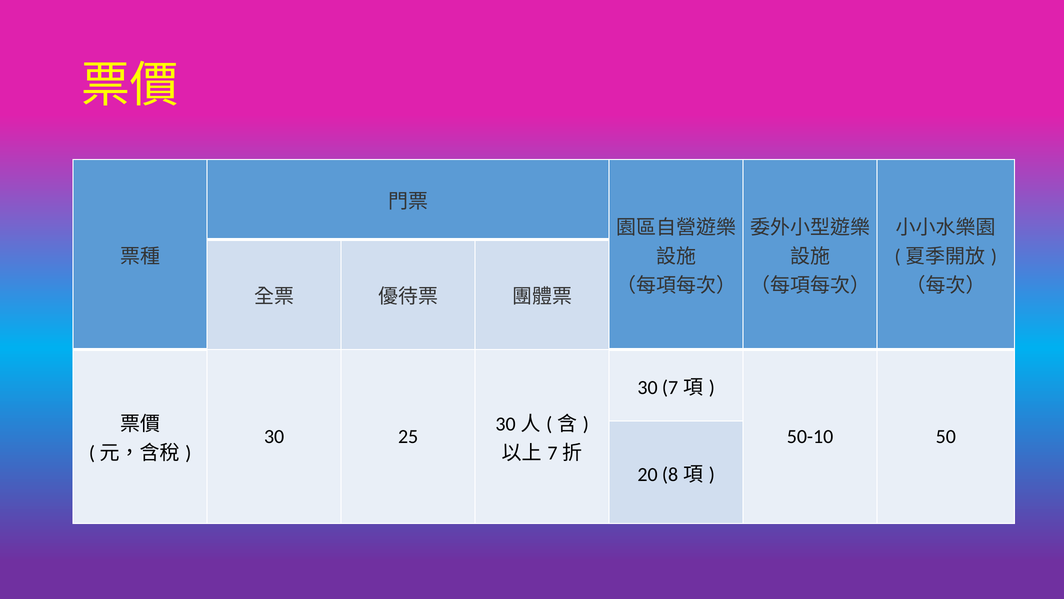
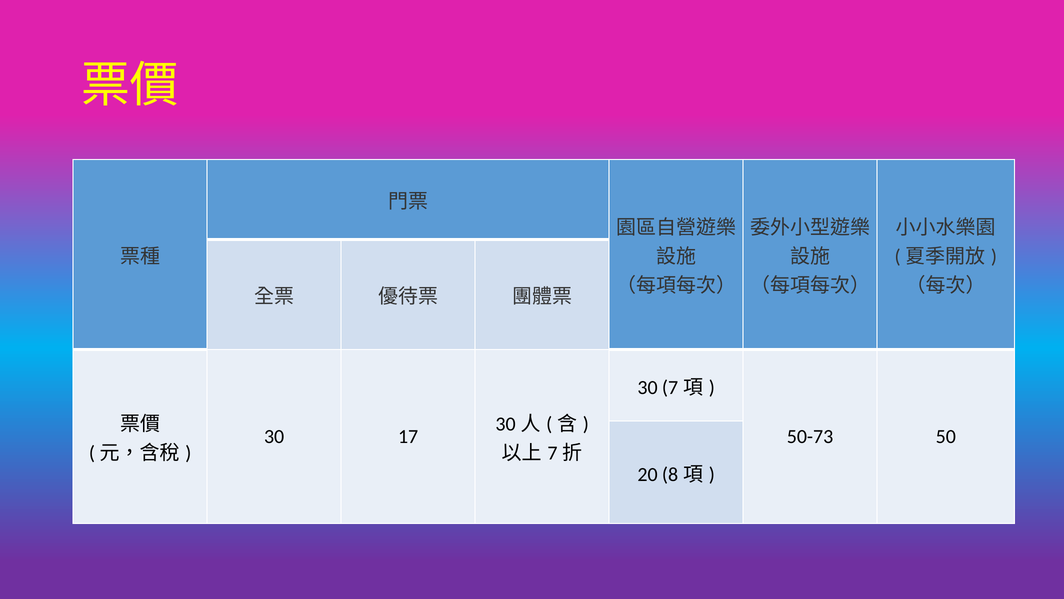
25: 25 -> 17 (408, 436)
50-10: 50-10 -> 50-73 (810, 436)
